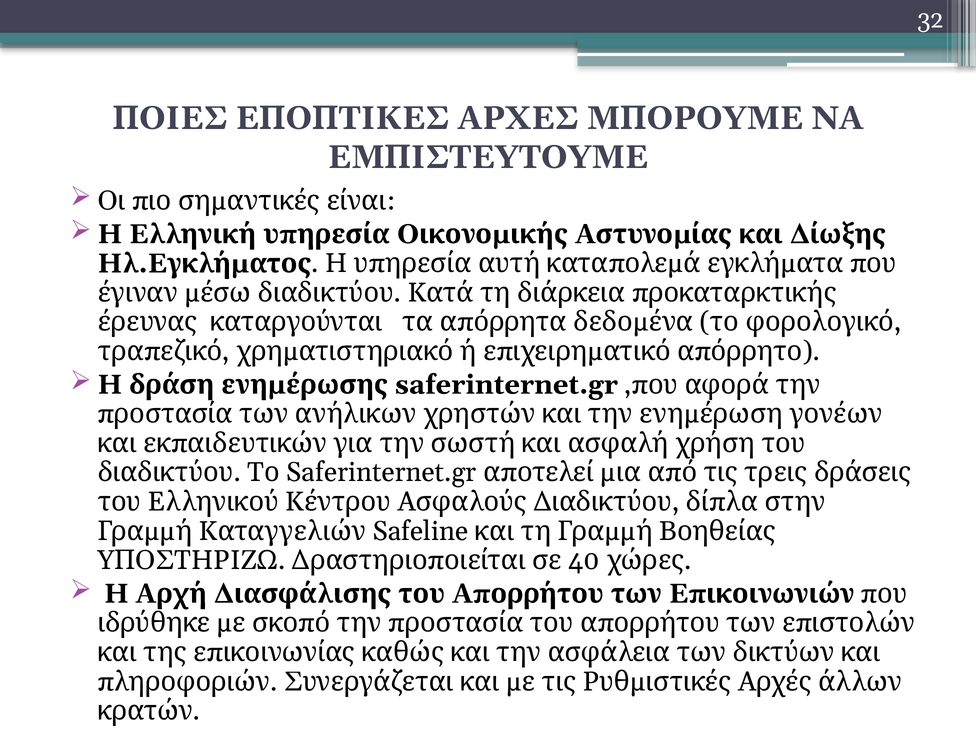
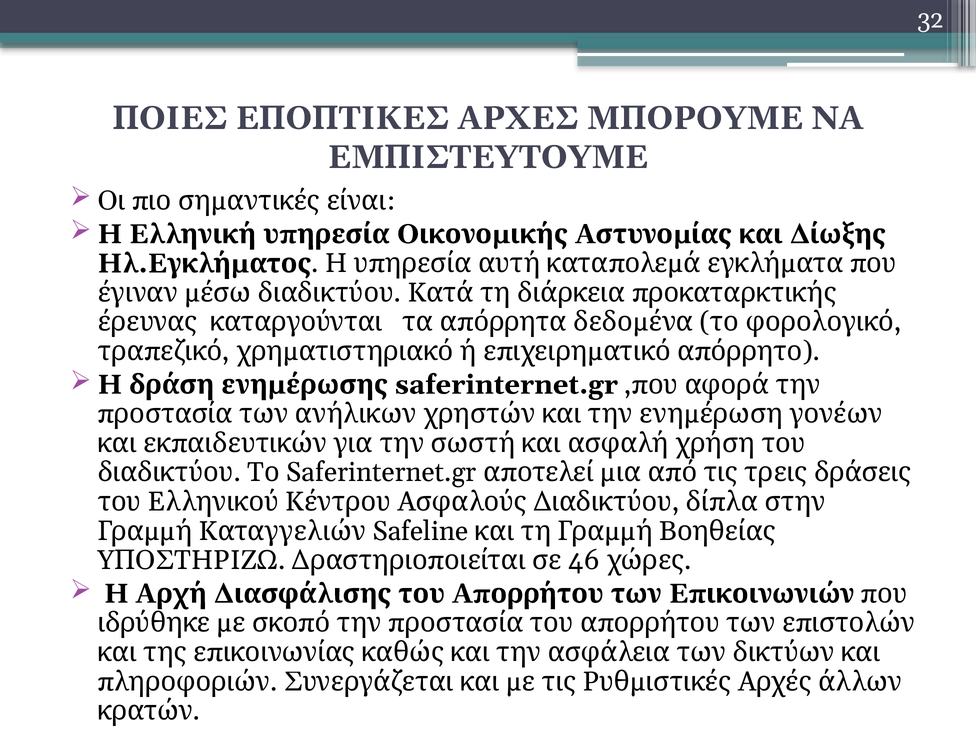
40: 40 -> 46 (584, 560)
